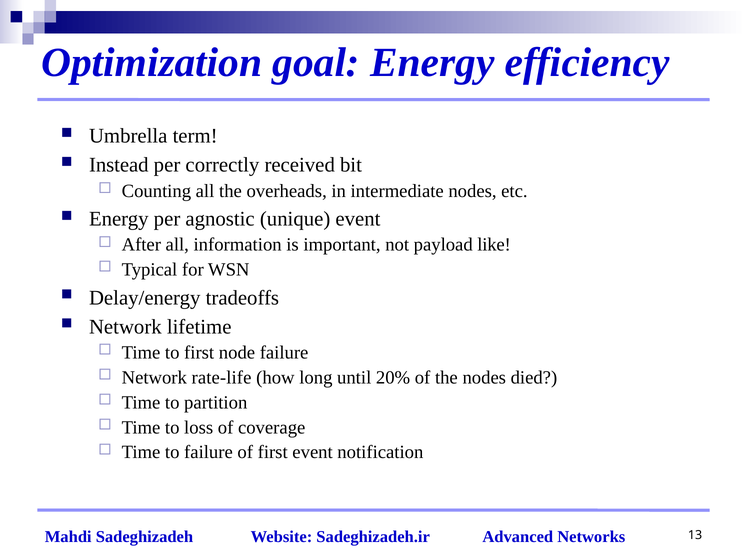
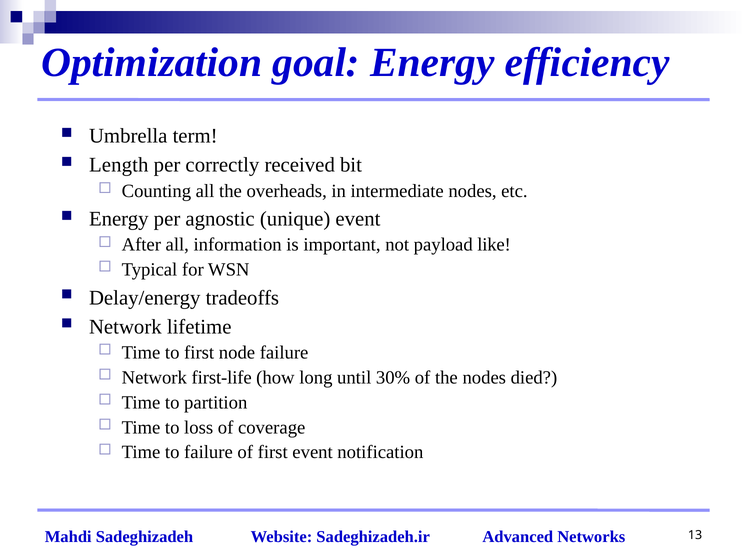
Instead: Instead -> Length (119, 165)
rate-life: rate-life -> first-life (222, 378)
20%: 20% -> 30% (393, 378)
